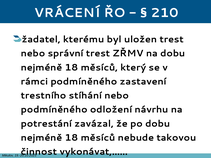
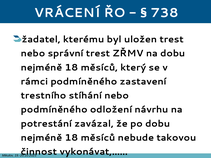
210: 210 -> 738 (165, 13)
